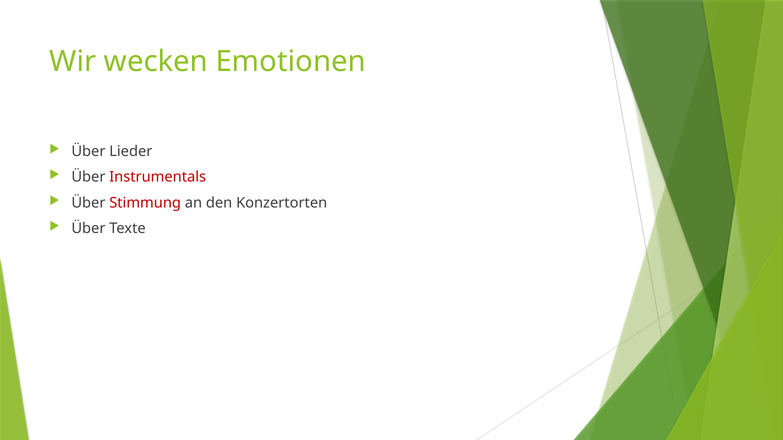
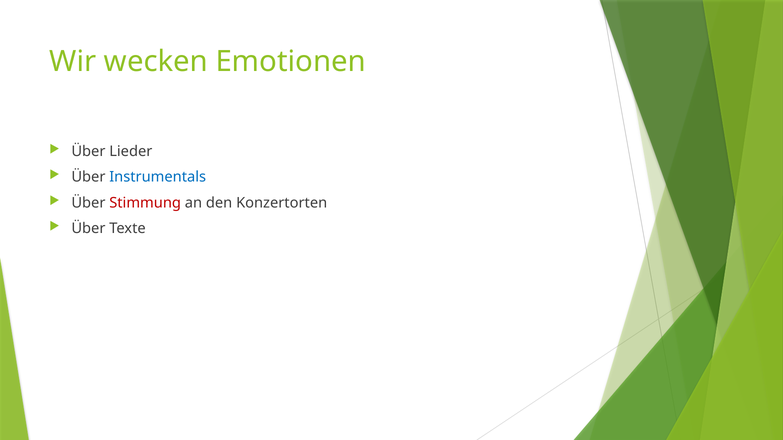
Instrumentals colour: red -> blue (158, 177)
